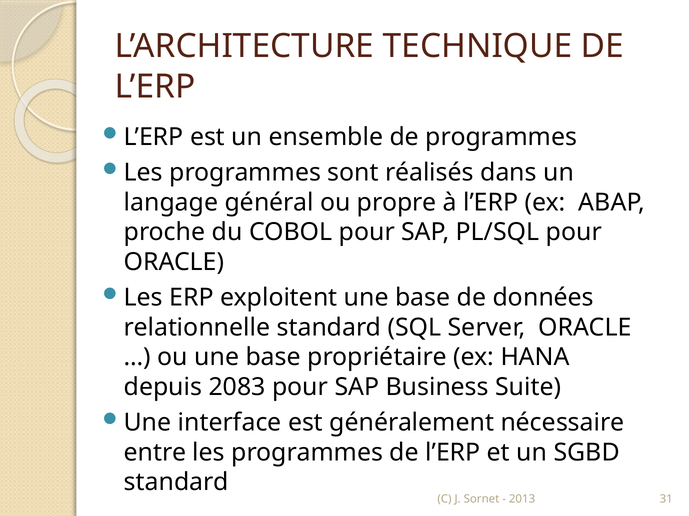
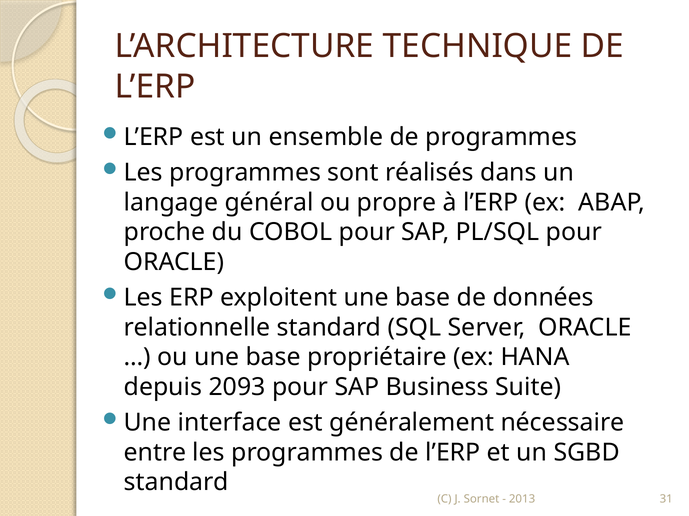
2083: 2083 -> 2093 (237, 388)
